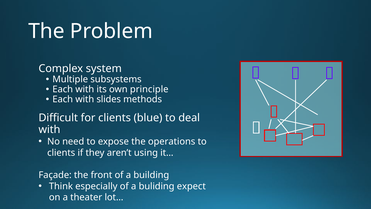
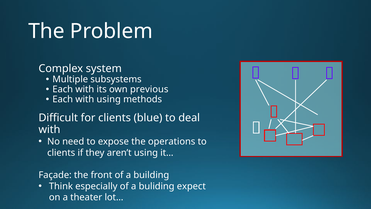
principle: principle -> previous (149, 89)
with slides: slides -> using (109, 99)
